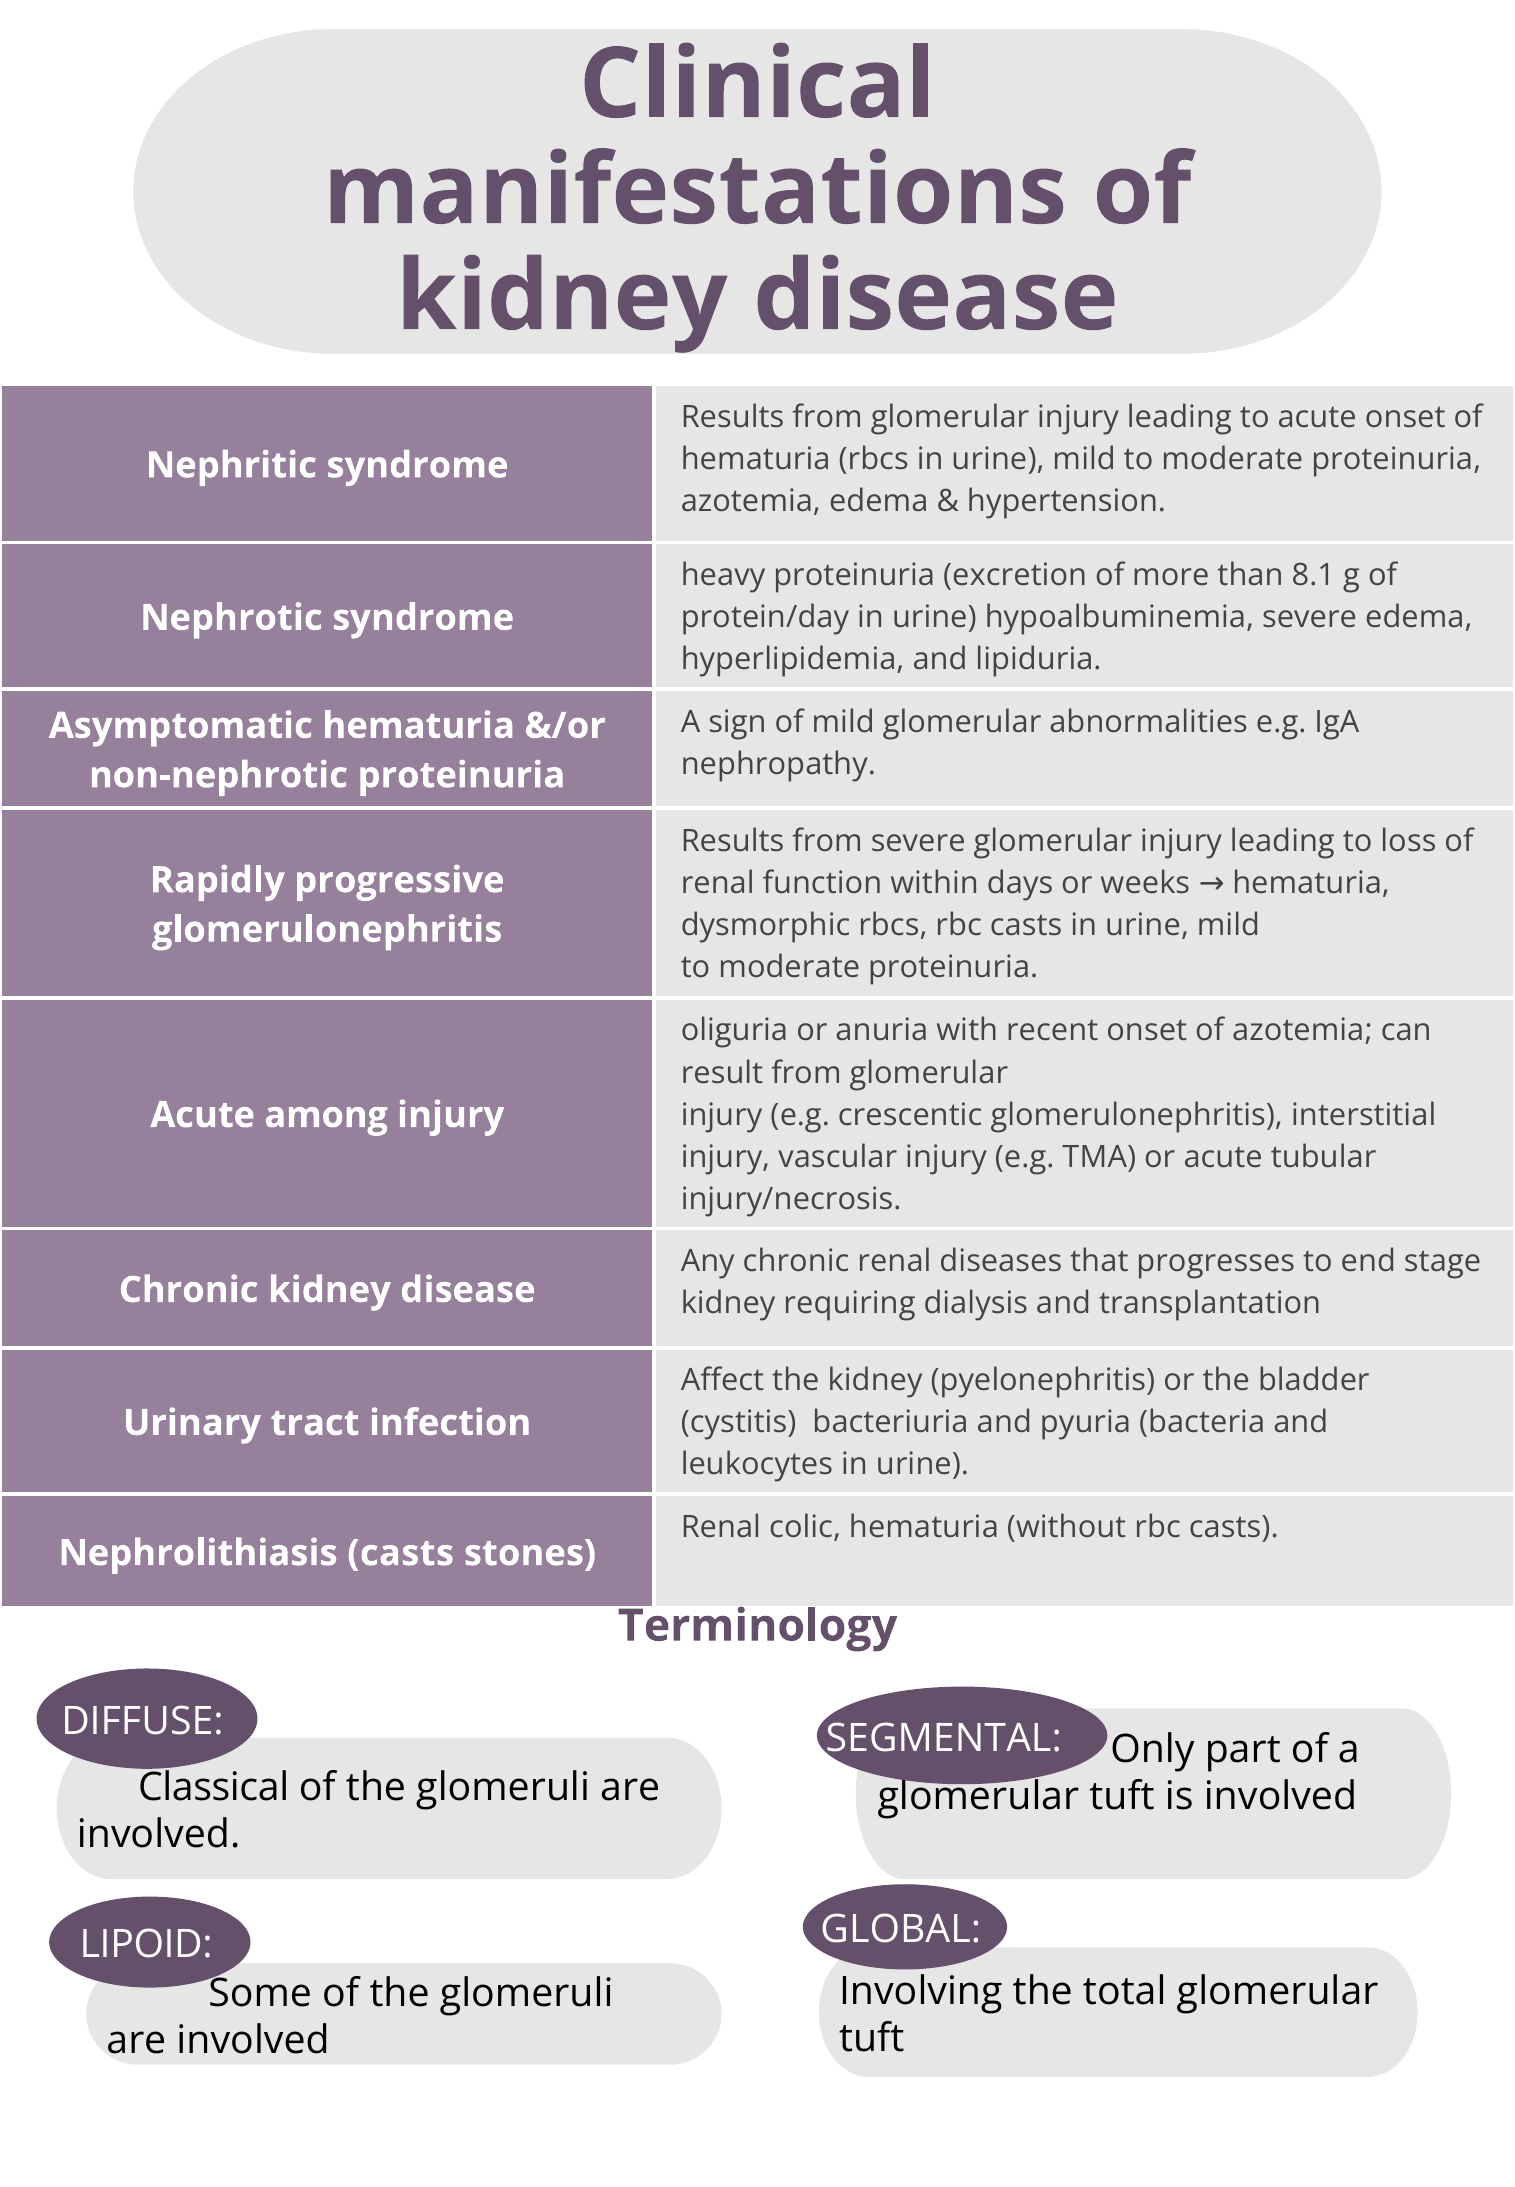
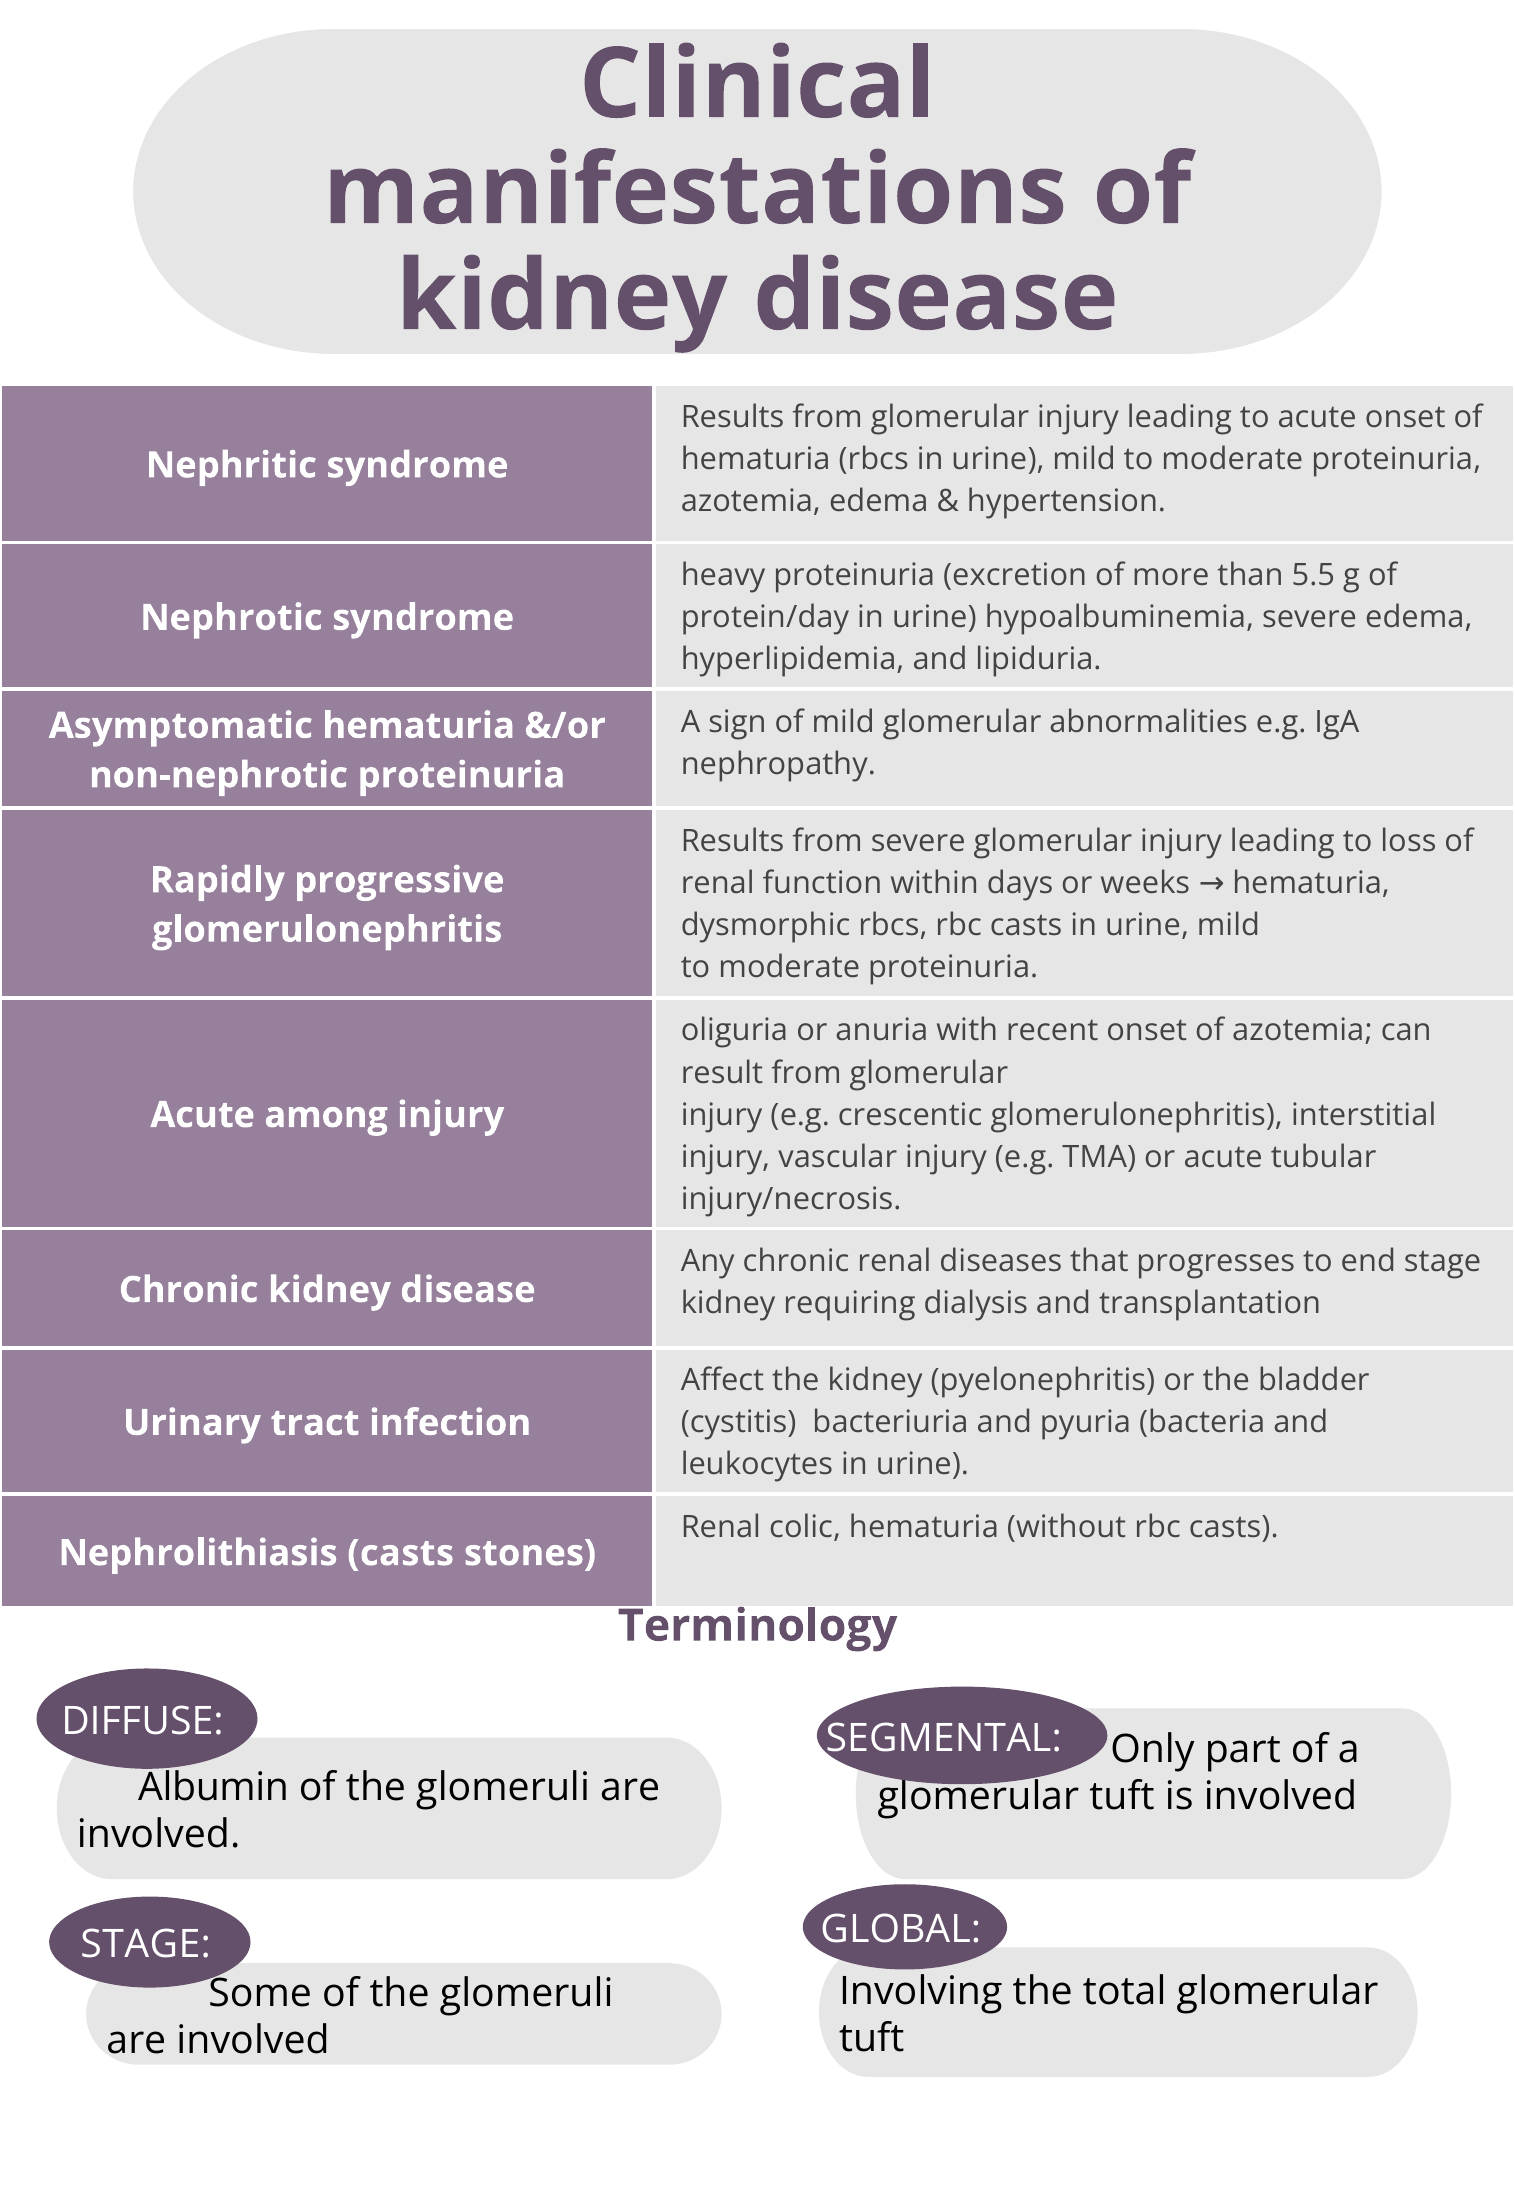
8.1: 8.1 -> 5.5 (1313, 576)
Classical: Classical -> Albumin (214, 1788)
LIPOID: LIPOID -> STAGE (146, 1945)
